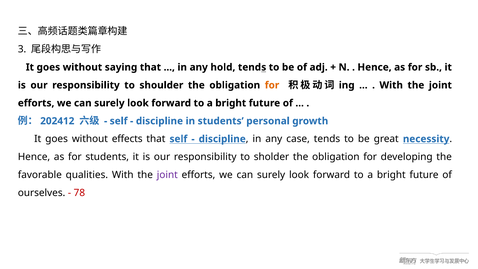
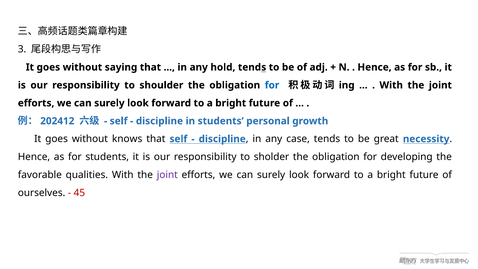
for colour: orange -> blue (272, 85)
effects: effects -> knows (127, 139)
78: 78 -> 45 (79, 193)
